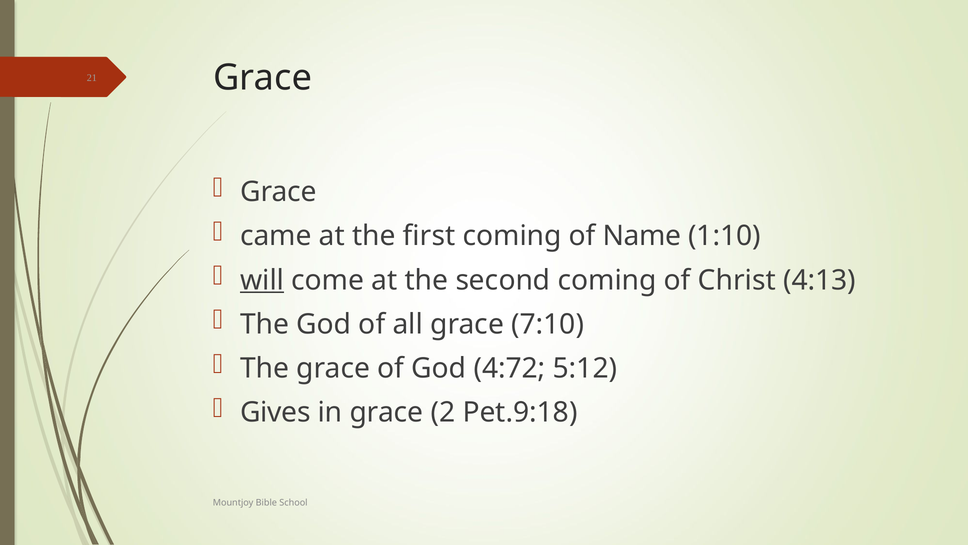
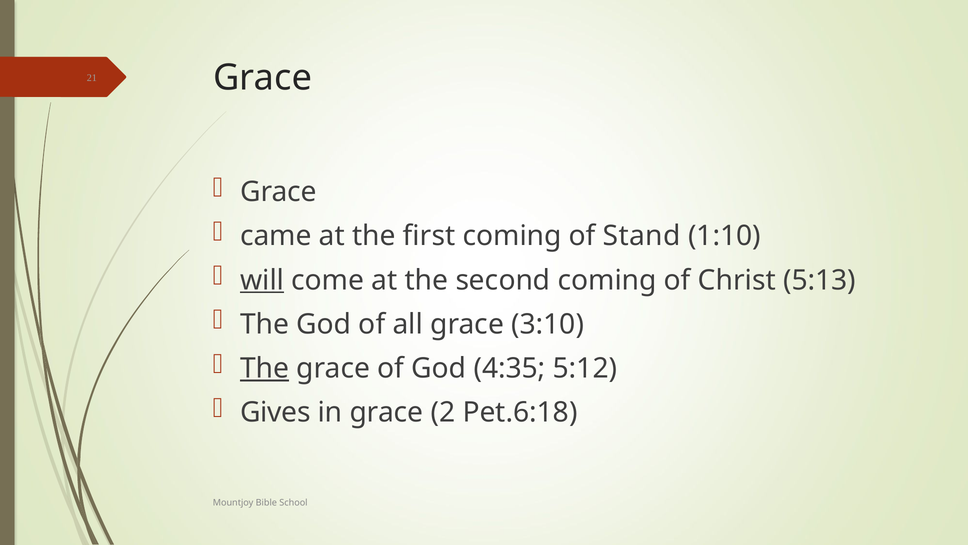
Name: Name -> Stand (642, 236)
4:13: 4:13 -> 5:13 (820, 280)
7:10: 7:10 -> 3:10 (548, 324)
The underline: none -> present (265, 368)
4:72: 4:72 -> 4:35 (510, 368)
Pet.9:18: Pet.9:18 -> Pet.6:18 (520, 412)
